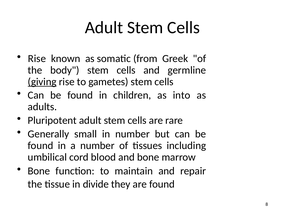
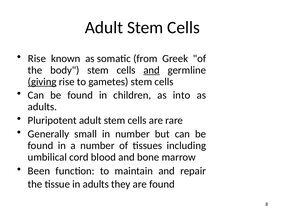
and underline: none -> present (152, 70)
Bone: Bone -> Been (39, 171)
in divide: divide -> adults (96, 184)
